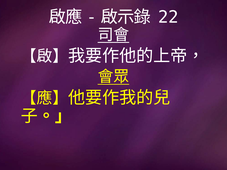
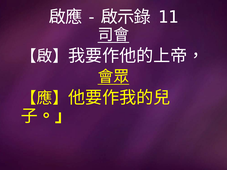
22: 22 -> 11 (168, 17)
